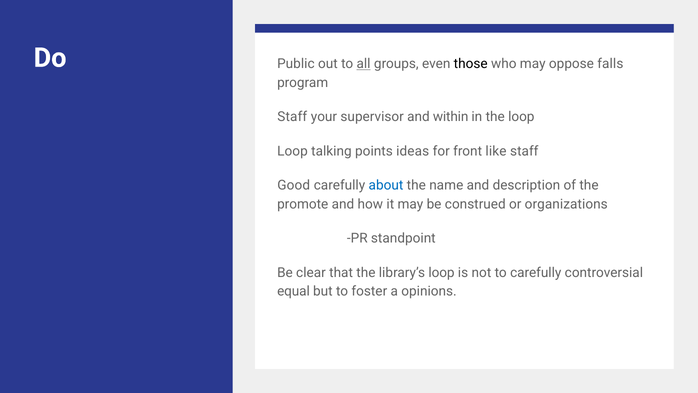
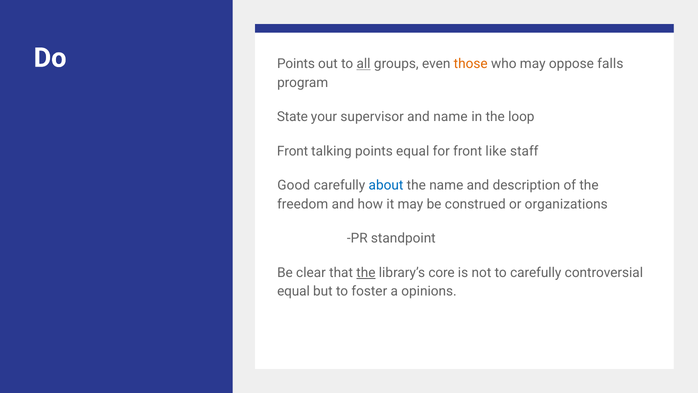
Do Public: Public -> Points (296, 64)
those colour: black -> orange (471, 64)
Staff: Staff -> State (292, 117)
and within: within -> name (451, 117)
Loop: Loop -> Front (293, 151)
points ideas: ideas -> equal (413, 151)
promote: promote -> freedom (303, 204)
the underline: none -> present (366, 272)
library’s loop: loop -> core (442, 272)
